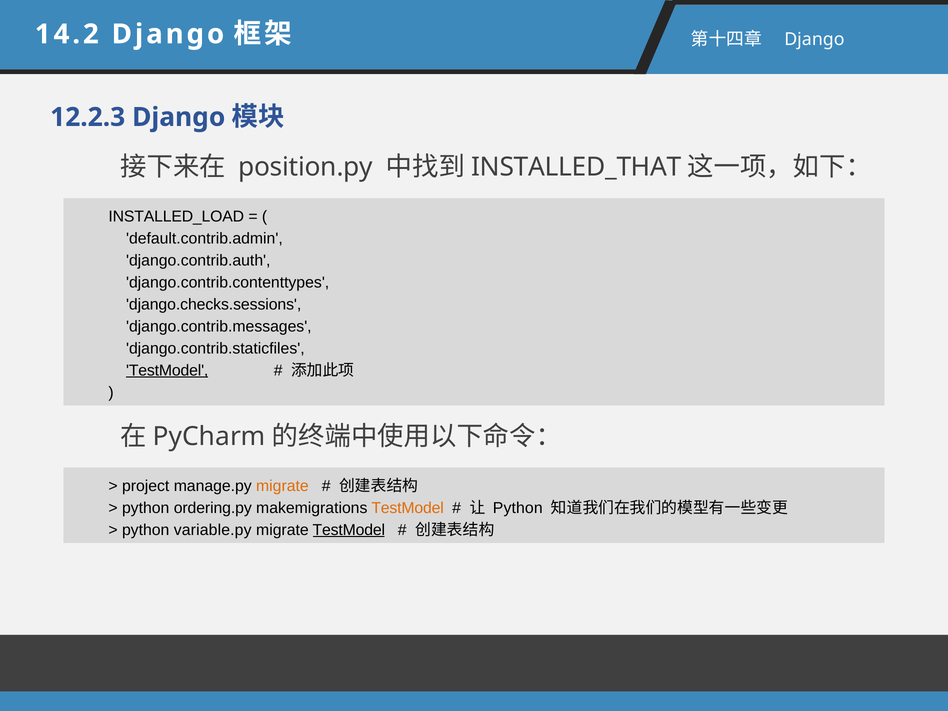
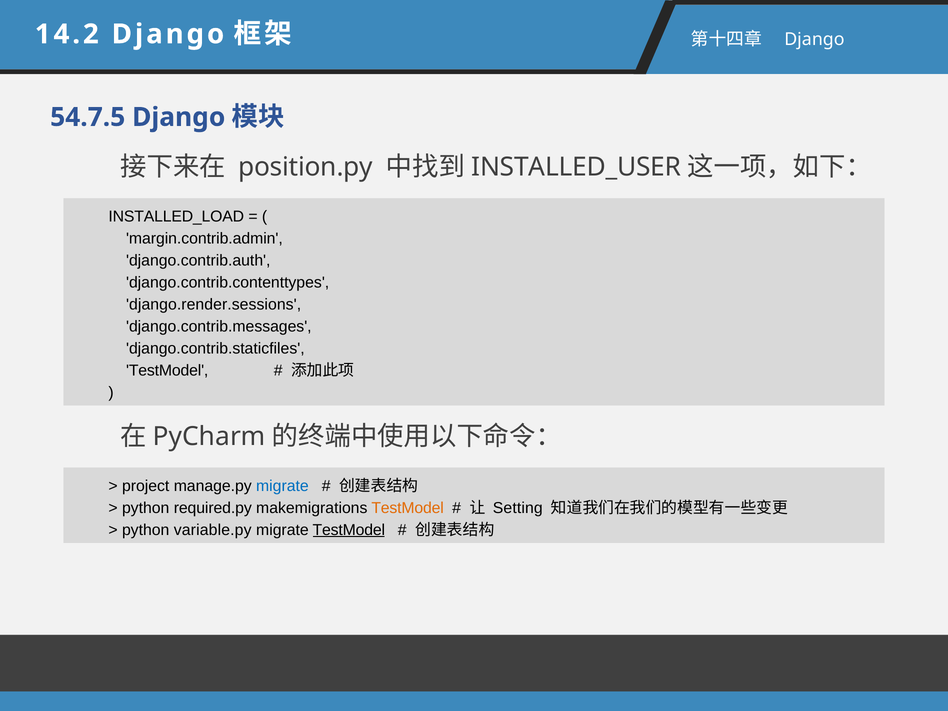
12.2.3: 12.2.3 -> 54.7.5 (88, 117)
INSTALLED_THAT: INSTALLED_THAT -> INSTALLED_USER (576, 167)
default.contrib.admin: default.contrib.admin -> margin.contrib.admin (204, 239)
django.checks.sessions: django.checks.sessions -> django.render.sessions (214, 304)
TestModel underline: present -> none (167, 370)
migrate colour: orange -> blue (282, 486)
ordering.py: ordering.py -> required.py (213, 508)
Python: Python -> Setting (518, 508)
